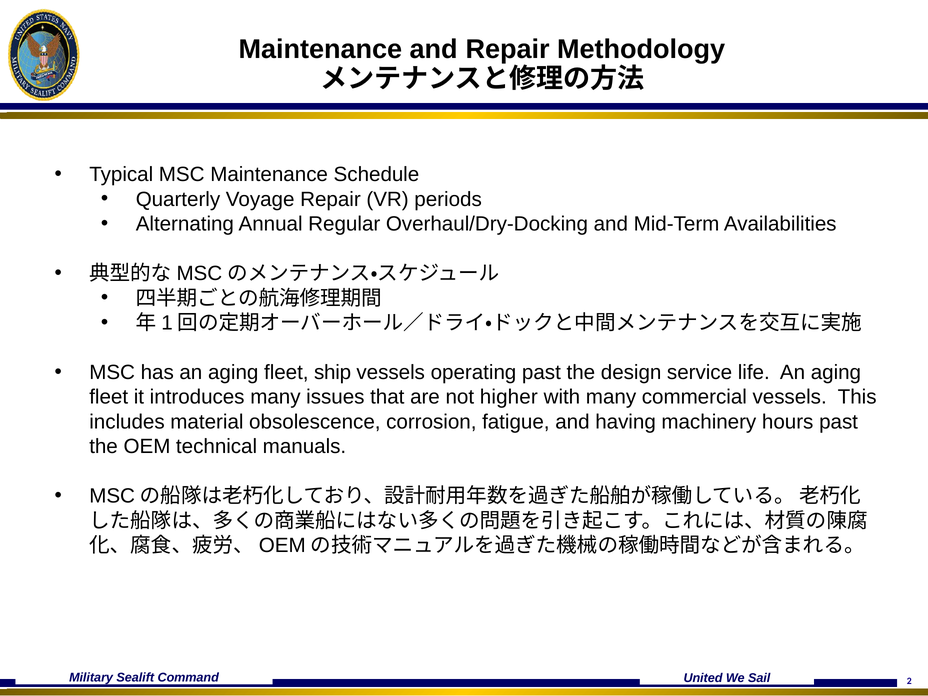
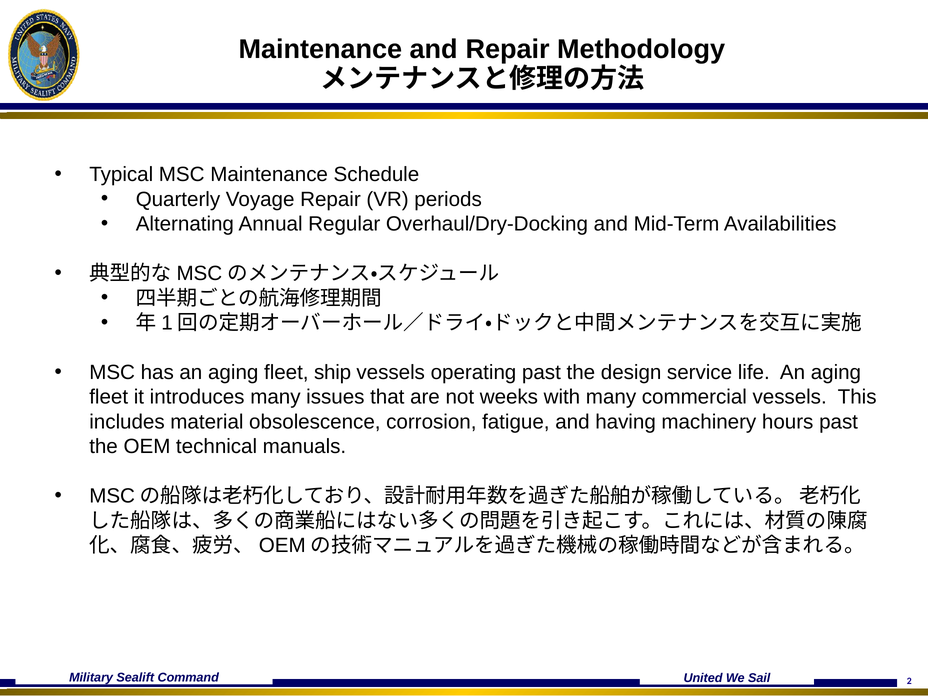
higher: higher -> weeks (509, 397)
